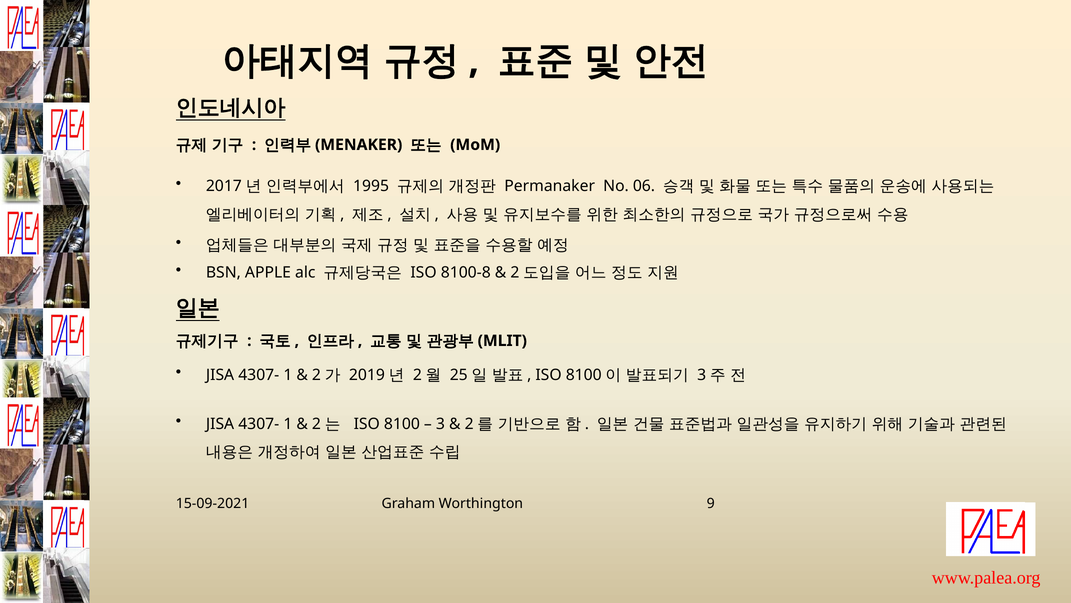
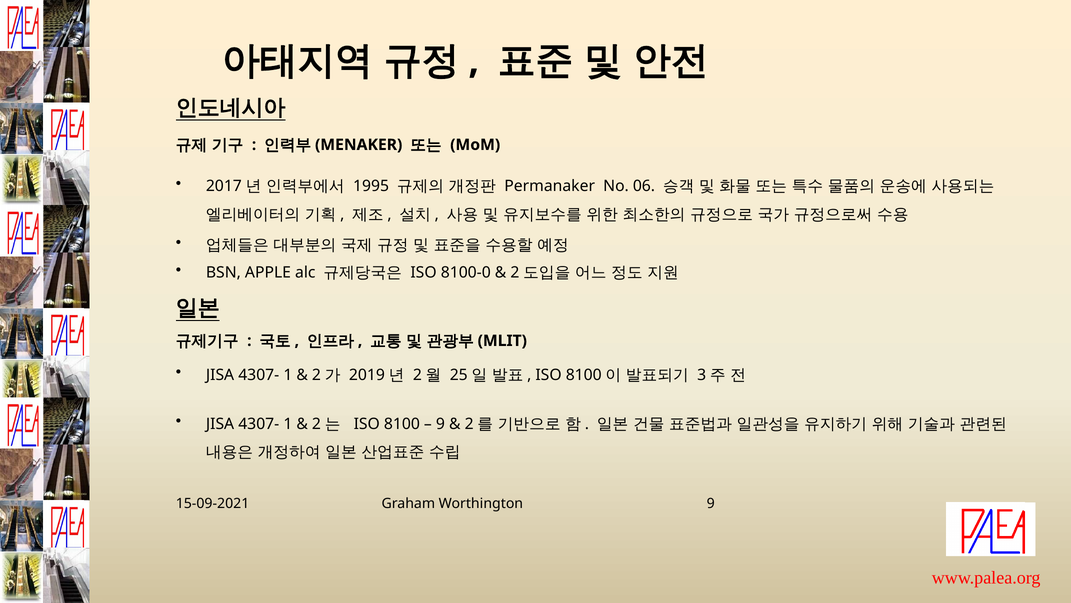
8100-8: 8100-8 -> 8100-0 (466, 272)
3: 3 -> 9 (440, 423)
